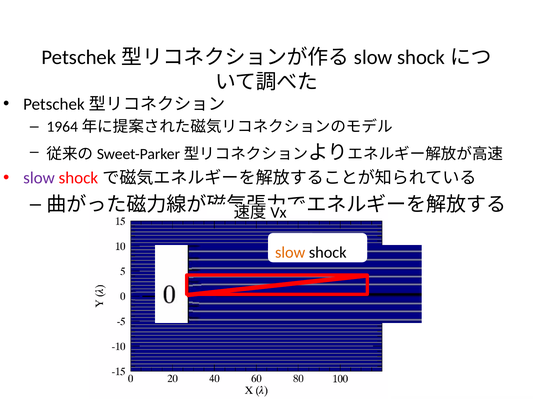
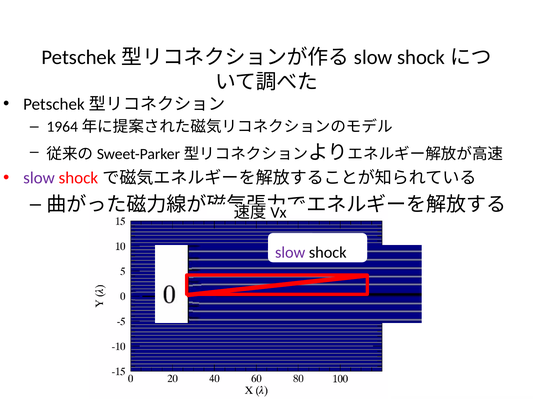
slow colour: orange -> purple (290, 253)
